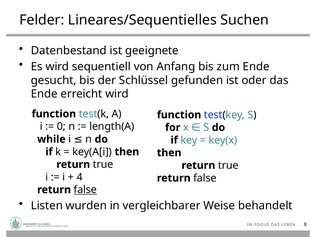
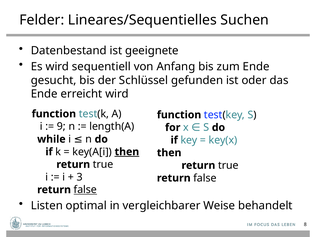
0: 0 -> 9 (61, 127)
then underline: none -> present (127, 152)
4: 4 -> 3 (80, 177)
wurden: wurden -> optimal (86, 206)
